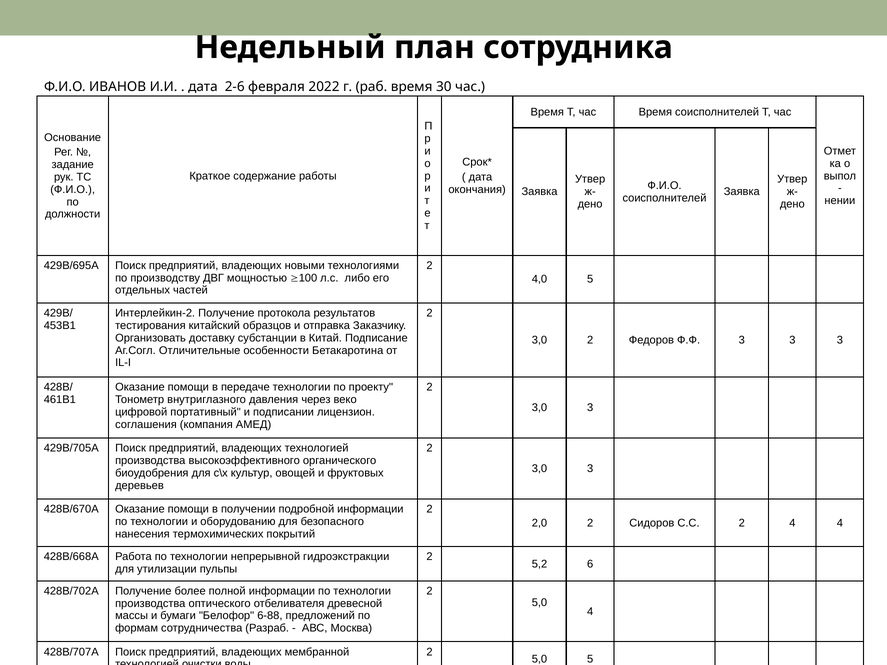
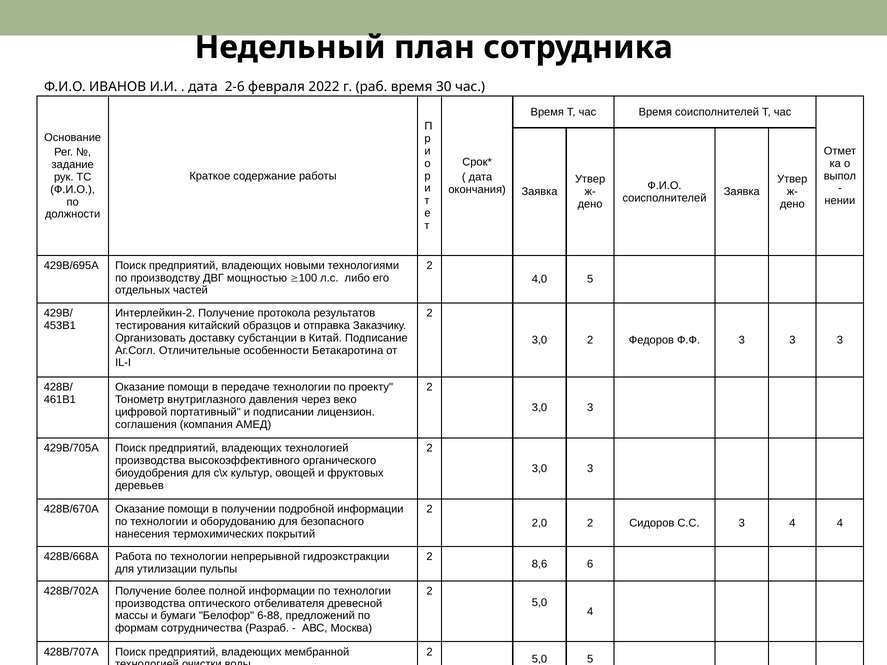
С.С 2: 2 -> 3 (742, 523)
5,2: 5,2 -> 8,6 (539, 564)
